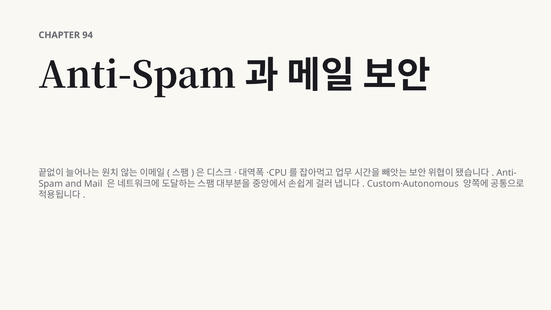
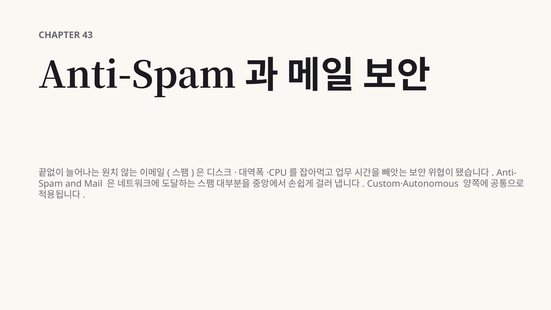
94: 94 -> 43 (88, 35)
